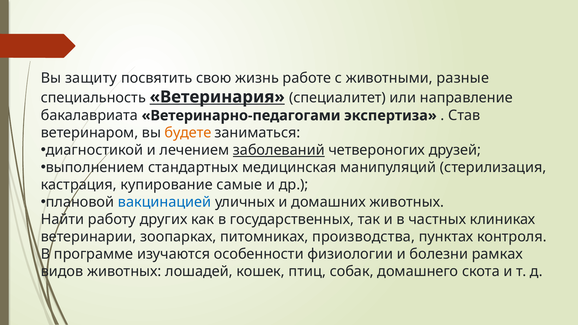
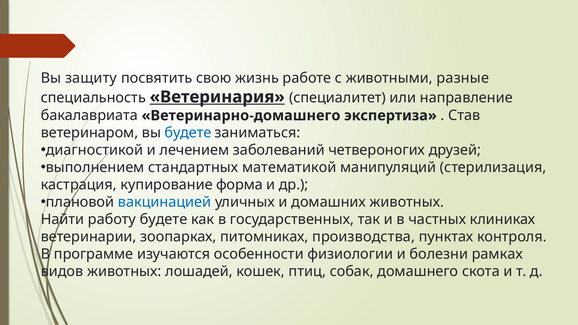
Ветеринарно-педагогами: Ветеринарно-педагогами -> Ветеринарно-домашнего (241, 116)
будете colour: orange -> blue (188, 133)
заболеваний underline: present -> none (279, 150)
медицинская: медицинская -> математикой (289, 168)
самые: самые -> форма (239, 185)
работу других: других -> будете (164, 220)
